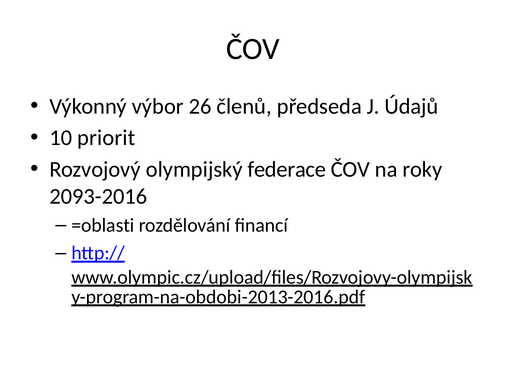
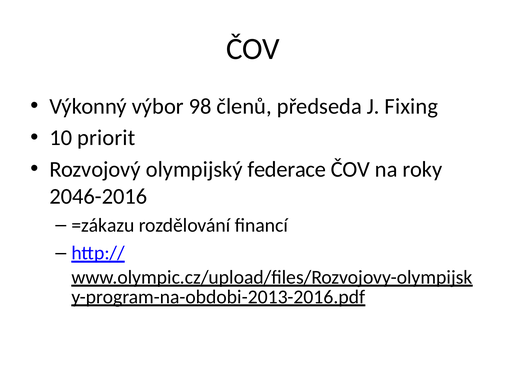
26: 26 -> 98 (200, 106)
Údajů: Údajů -> Fixing (411, 106)
2093-2016: 2093-2016 -> 2046-2016 (98, 196)
=oblasti: =oblasti -> =zákazu (103, 225)
